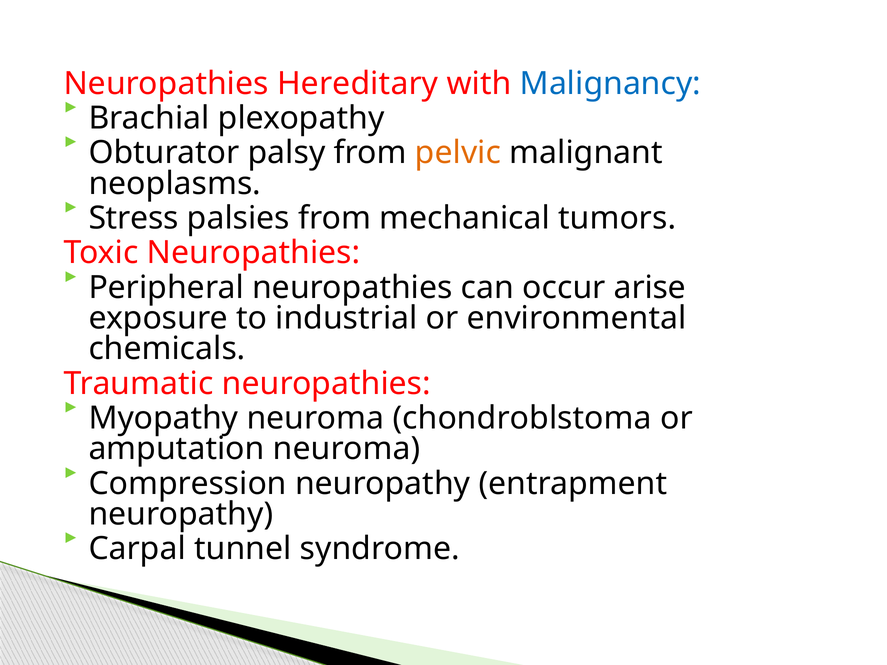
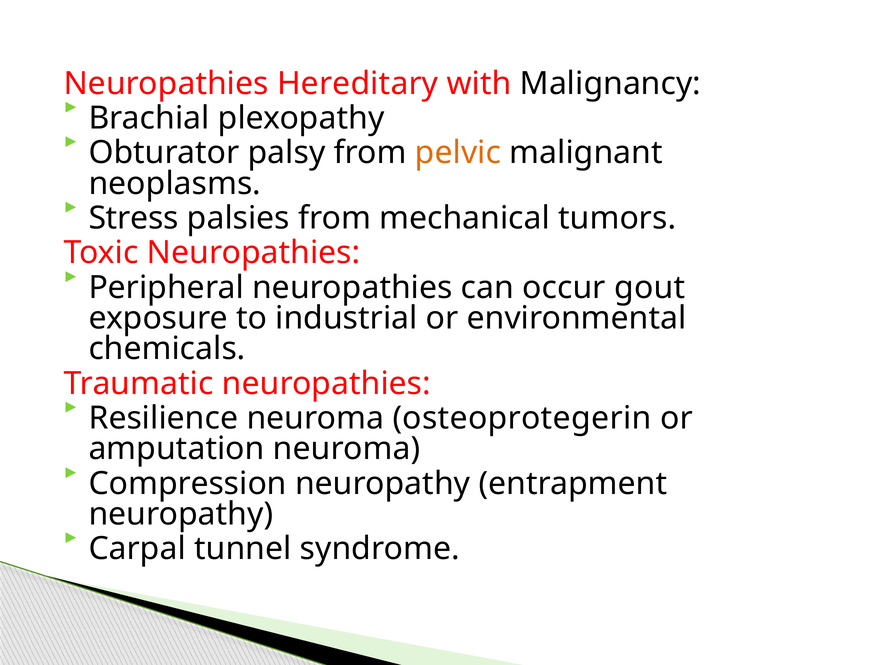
Malignancy colour: blue -> black (611, 84)
arise: arise -> gout (650, 288)
Myopathy: Myopathy -> Resilience (163, 418)
chondroblstoma: chondroblstoma -> osteoprotegerin (522, 418)
